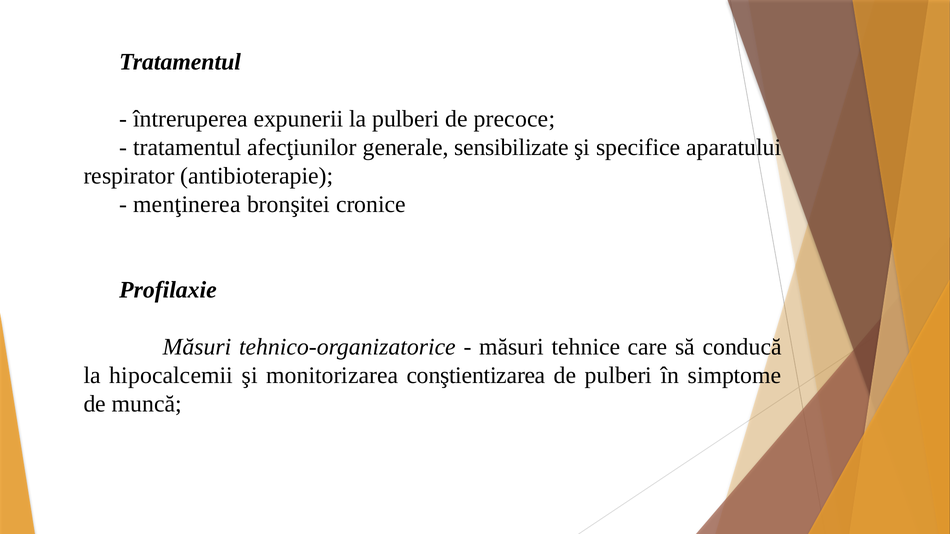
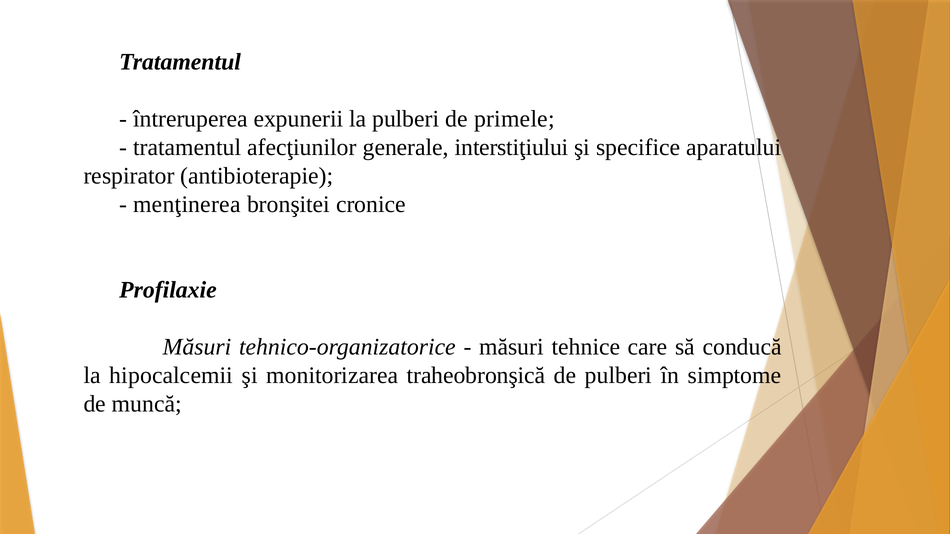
precoce: precoce -> primele (514, 119)
sensibilizate: sensibilizate -> interstiţiului (512, 148)
conştientizarea: conştientizarea -> traheobronşică (476, 376)
